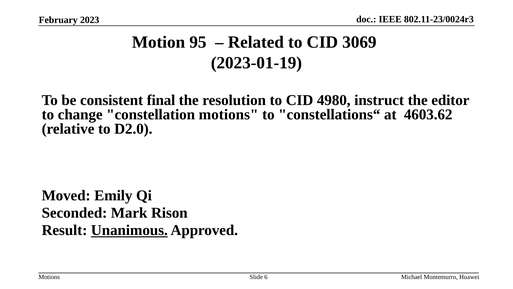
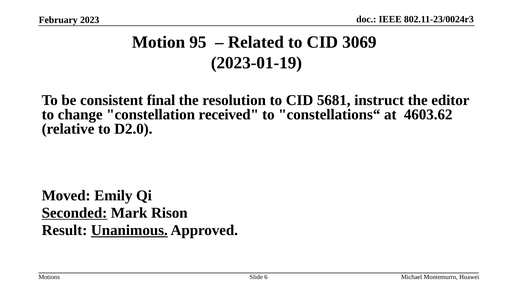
4980: 4980 -> 5681 (334, 100)
constellation motions: motions -> received (229, 114)
Seconded underline: none -> present (74, 213)
